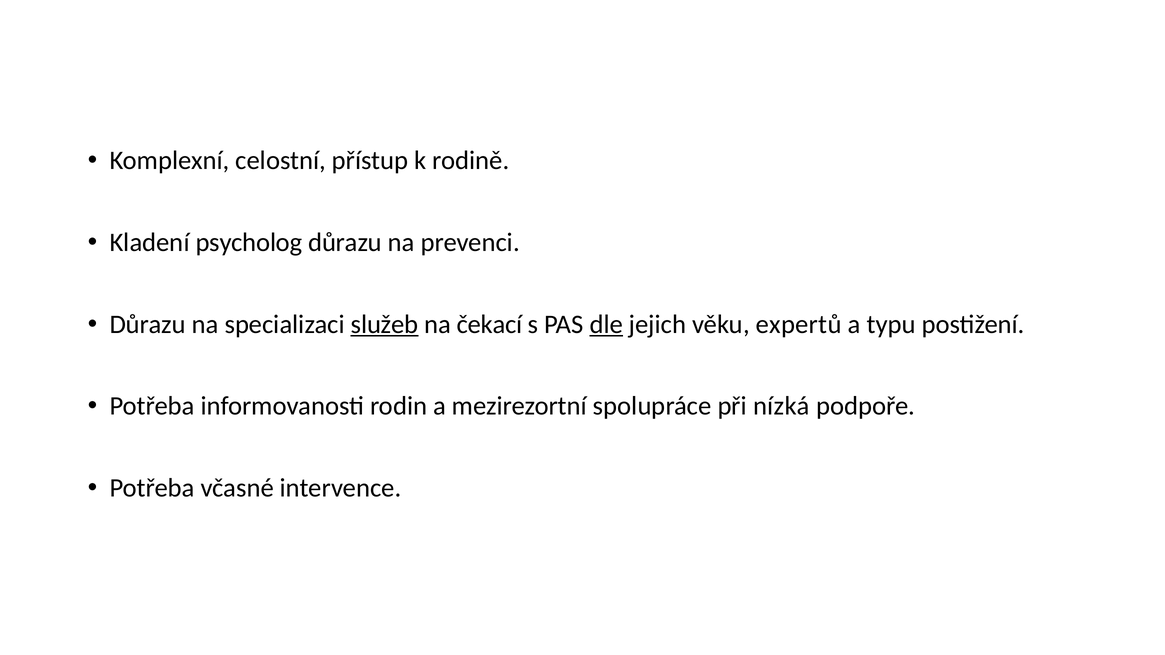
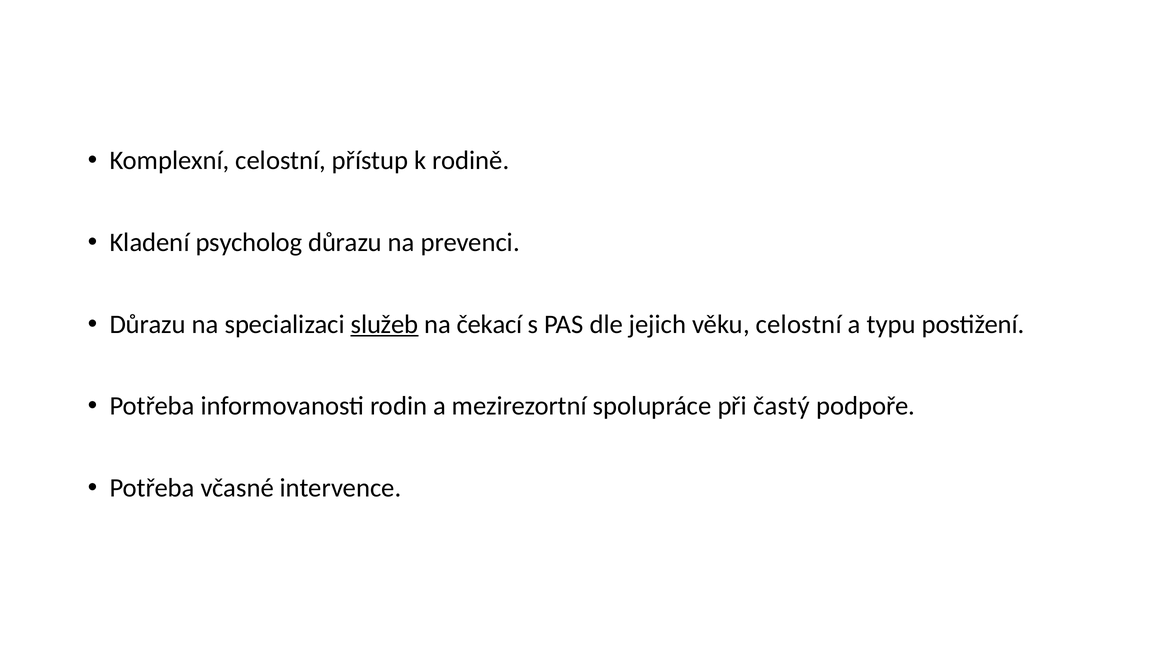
dle underline: present -> none (606, 324)
věku expertů: expertů -> celostní (799, 324)
nízká: nízká -> častý (781, 406)
